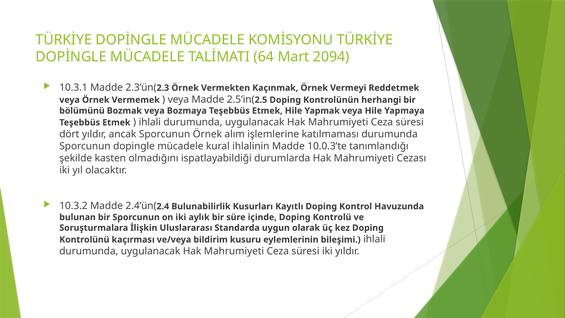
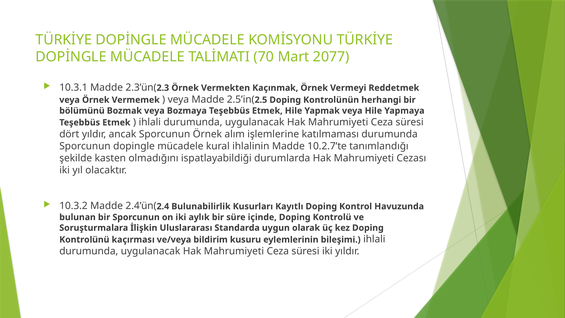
64: 64 -> 70 (264, 57)
2094: 2094 -> 2077 (331, 57)
10.0.3’te: 10.0.3’te -> 10.2.7’te (327, 146)
